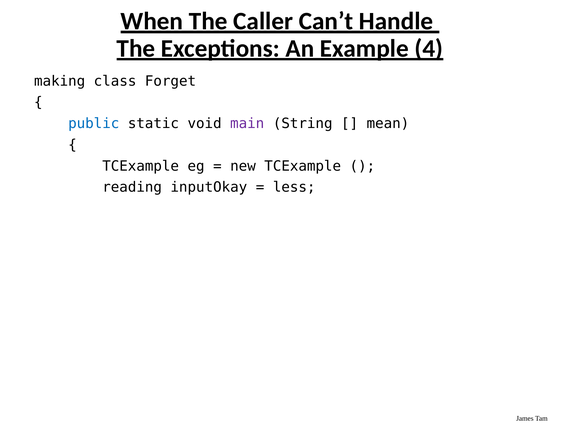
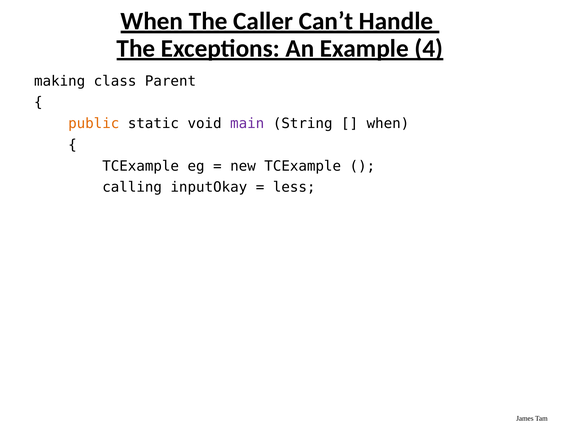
Forget: Forget -> Parent (170, 81)
public colour: blue -> orange (94, 124)
mean: mean -> when (388, 124)
reading: reading -> calling (132, 187)
